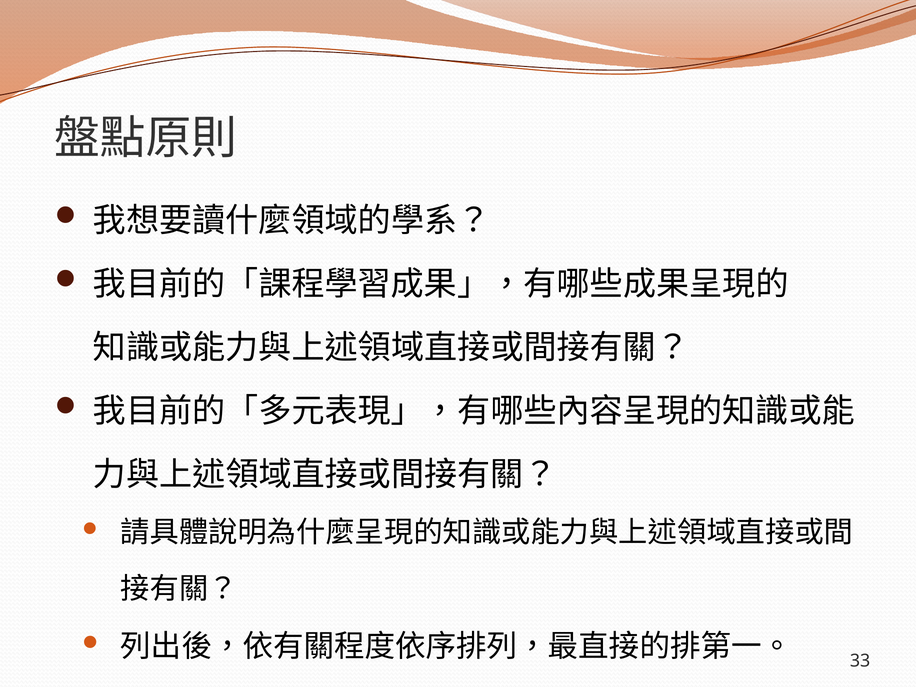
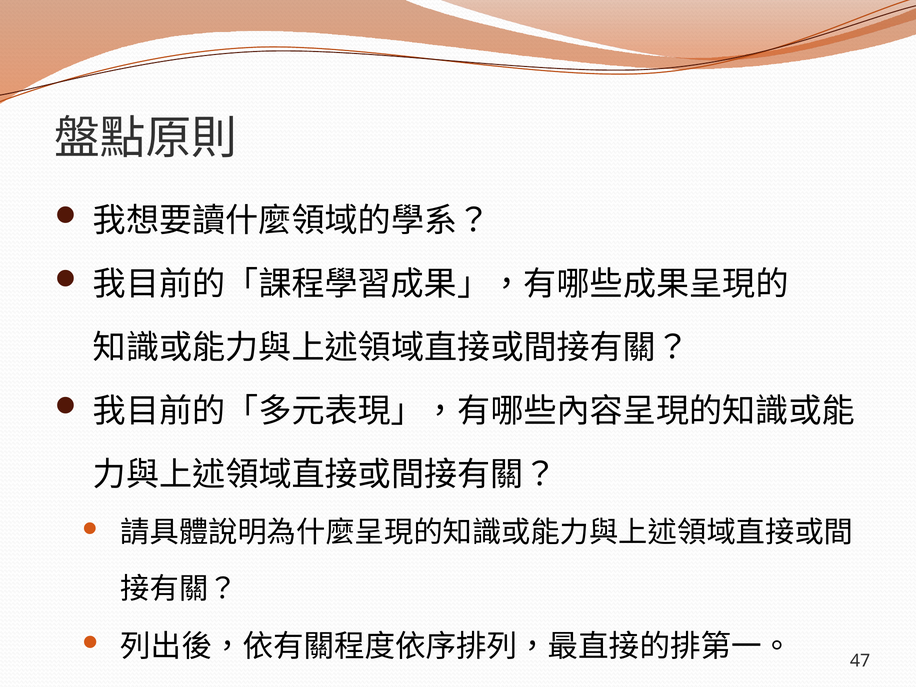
33: 33 -> 47 (860, 661)
